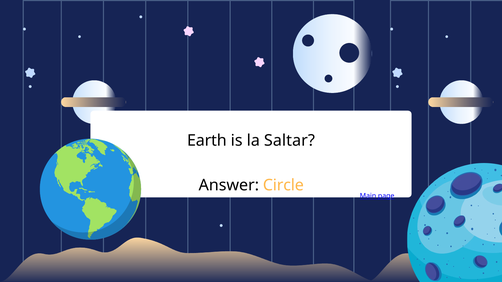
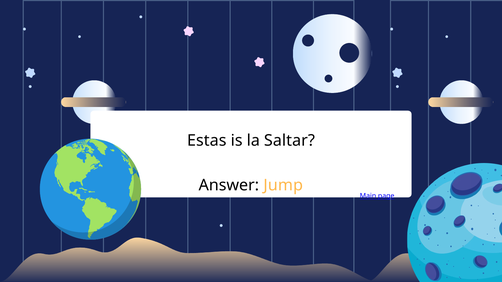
Earth: Earth -> Estas (207, 141)
Circle: Circle -> Jump (283, 186)
